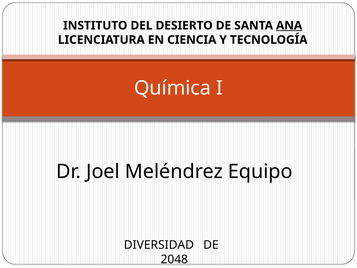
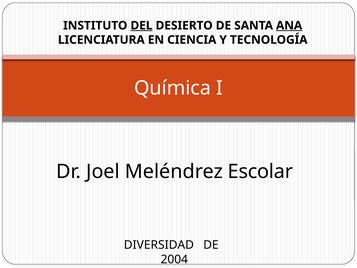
DEL underline: none -> present (142, 26)
Equipo: Equipo -> Escolar (260, 171)
2048: 2048 -> 2004 (174, 259)
